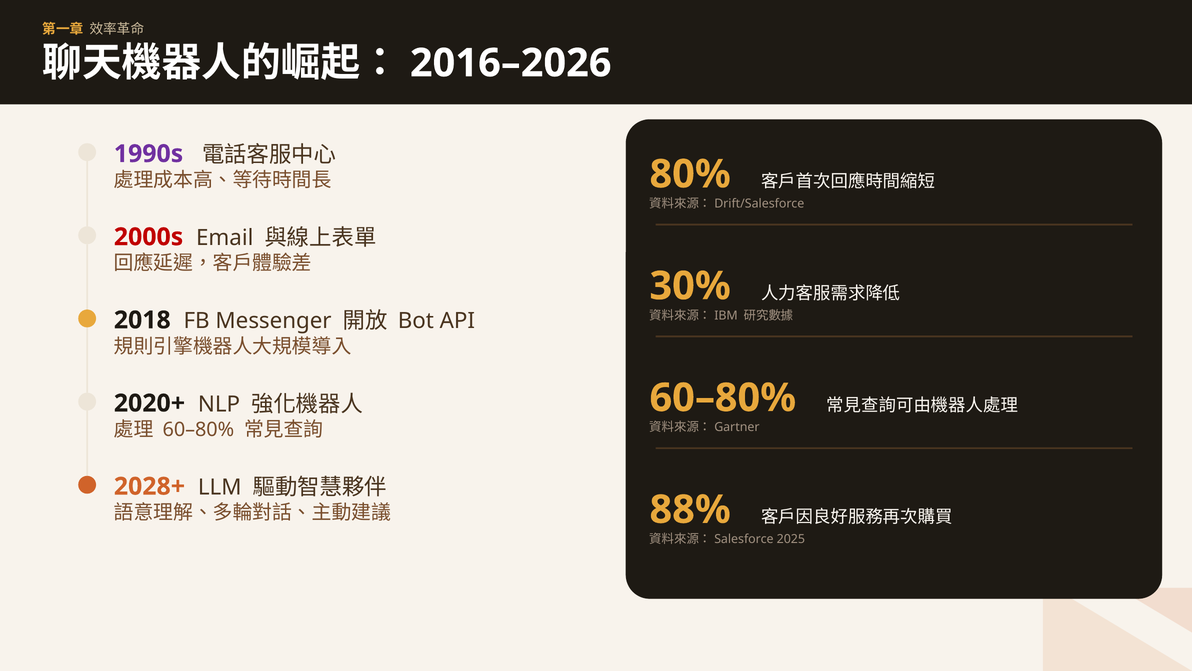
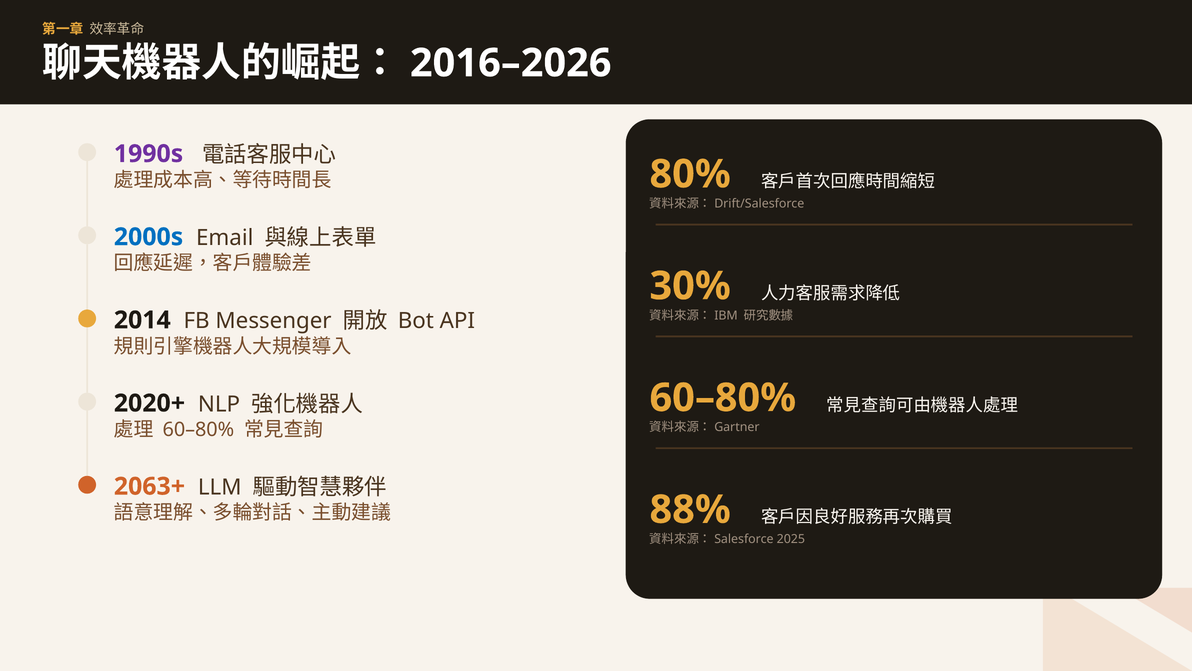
2000s colour: red -> blue (149, 237)
2018: 2018 -> 2014 (142, 320)
2028+: 2028+ -> 2063+ (149, 486)
